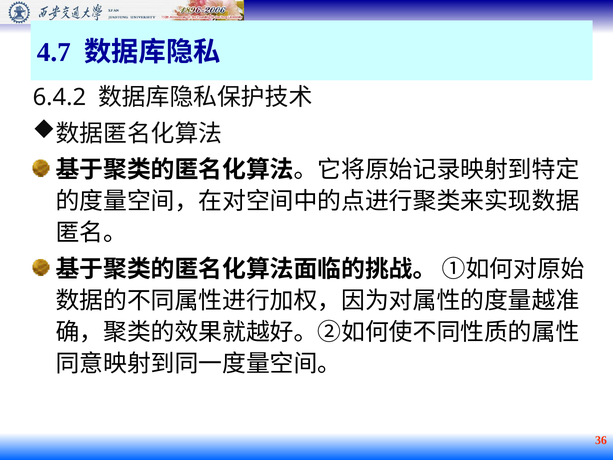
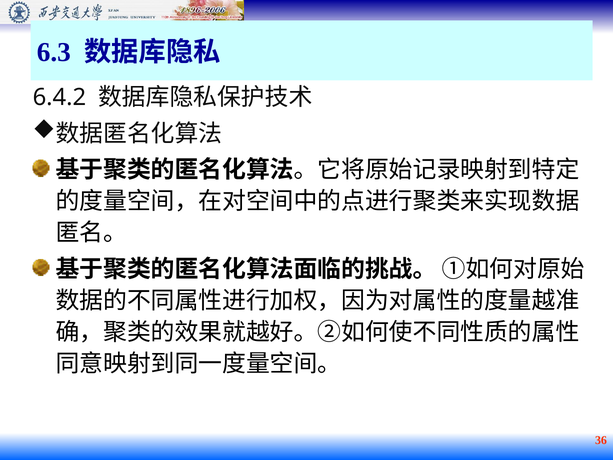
4.7: 4.7 -> 6.3 (54, 52)
